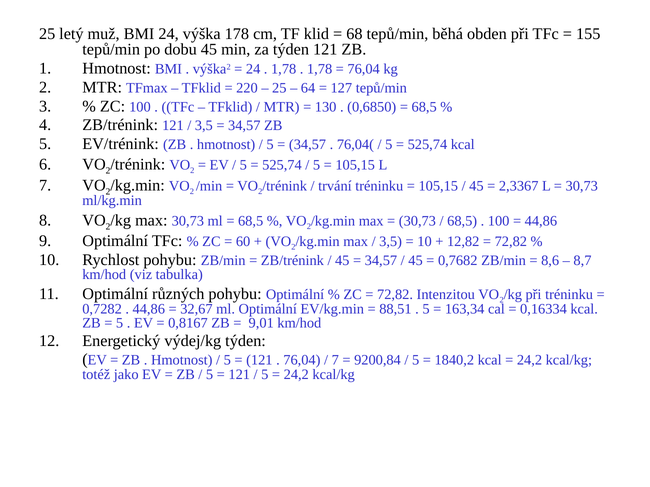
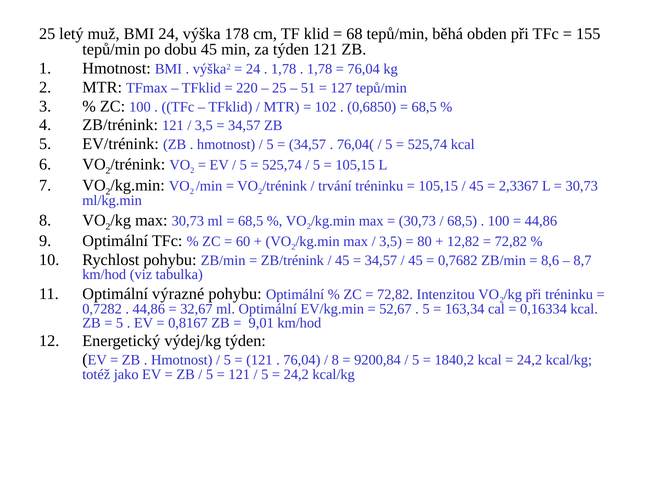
64: 64 -> 51 (308, 88)
130: 130 -> 102 (326, 107)
10: 10 -> 80 (424, 242)
různých: různých -> výrazné (178, 294)
88,51: 88,51 -> 52,67 (395, 309)
7: 7 -> 8 (335, 361)
